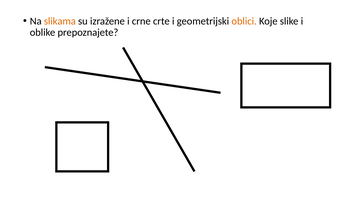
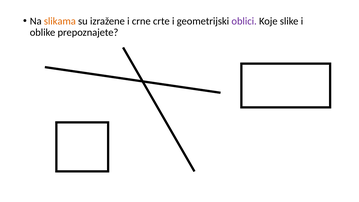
oblici colour: orange -> purple (244, 21)
